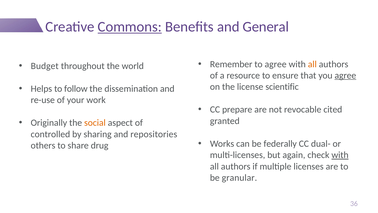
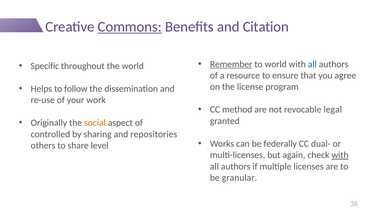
General: General -> Citation (266, 27)
Remember underline: none -> present (231, 64)
to agree: agree -> world (276, 64)
all colour: orange -> blue (312, 64)
Budget: Budget -> Specific (45, 66)
agree underline: present -> none (345, 75)
scientific: scientific -> program (282, 87)
prepare: prepare -> method (237, 109)
cited: cited -> legal (333, 109)
drug: drug -> level (100, 145)
